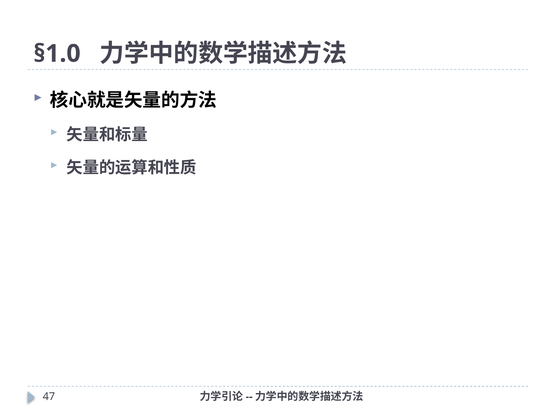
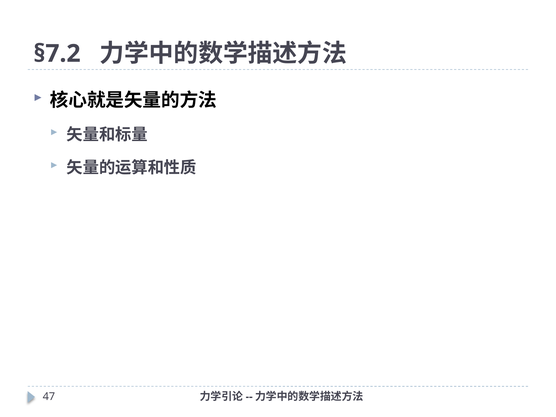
§1.0: §1.0 -> §7.2 (57, 54)
